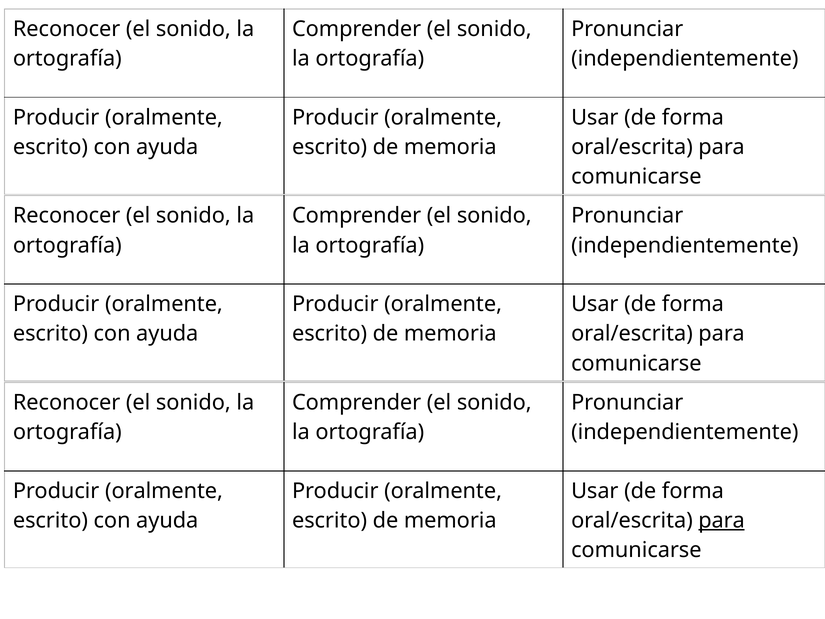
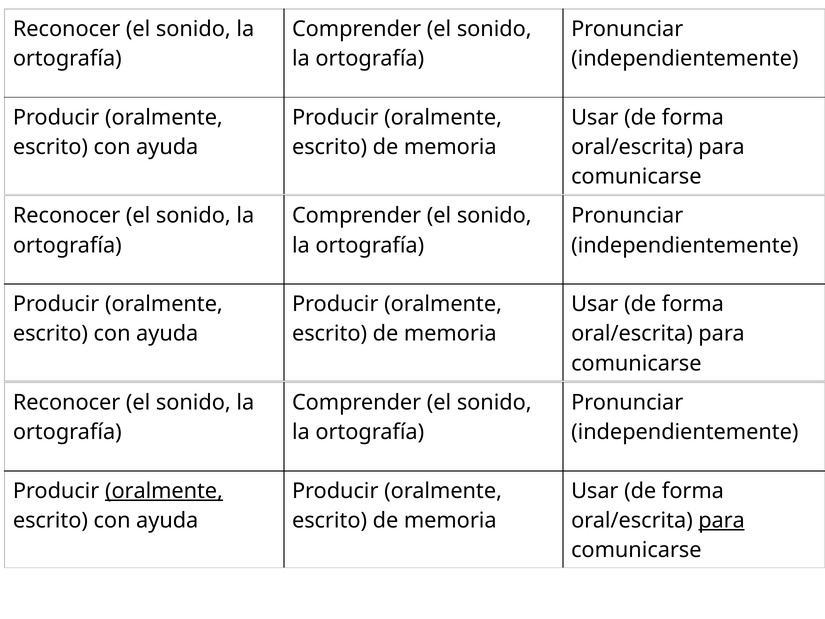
oralmente underline: none -> present (164, 491)
